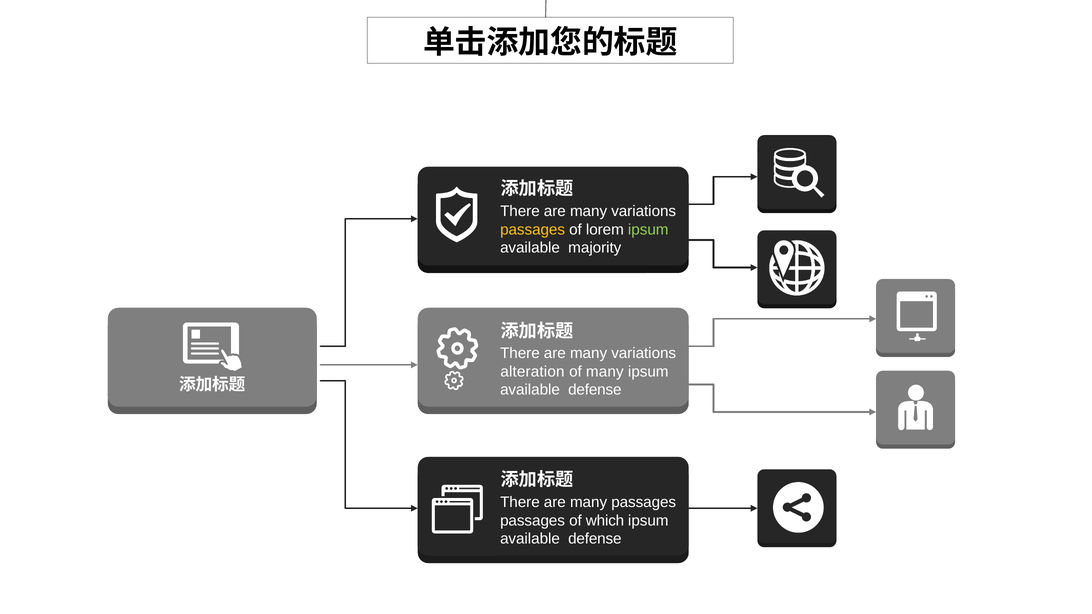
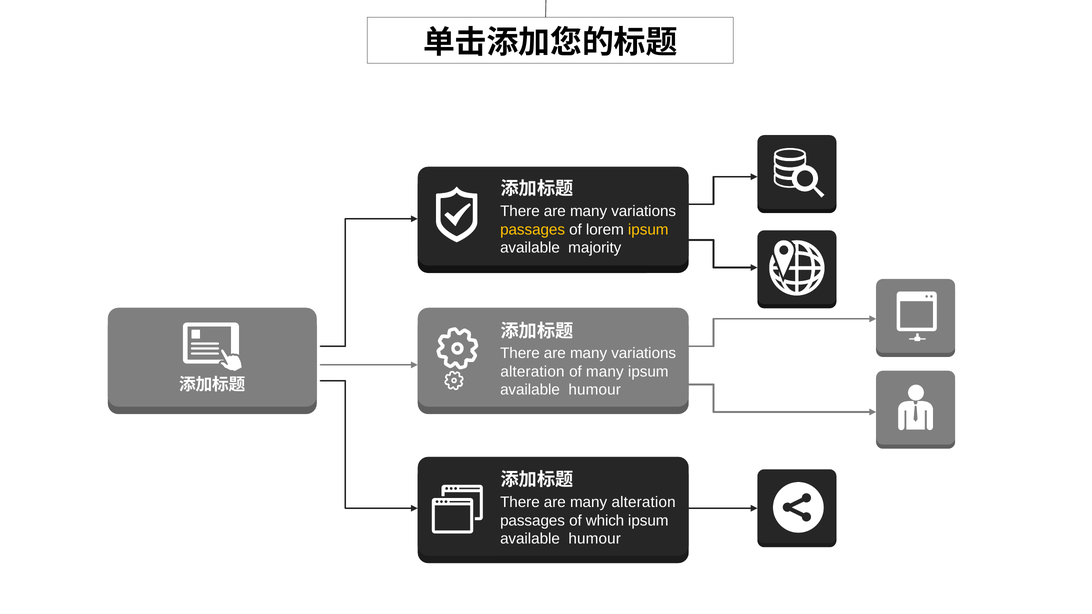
ipsum colour: light green -> yellow (648, 230)
defense: defense -> humour (595, 390)
many passages: passages -> alteration (644, 502)
defense: defense -> humour (595, 539)
